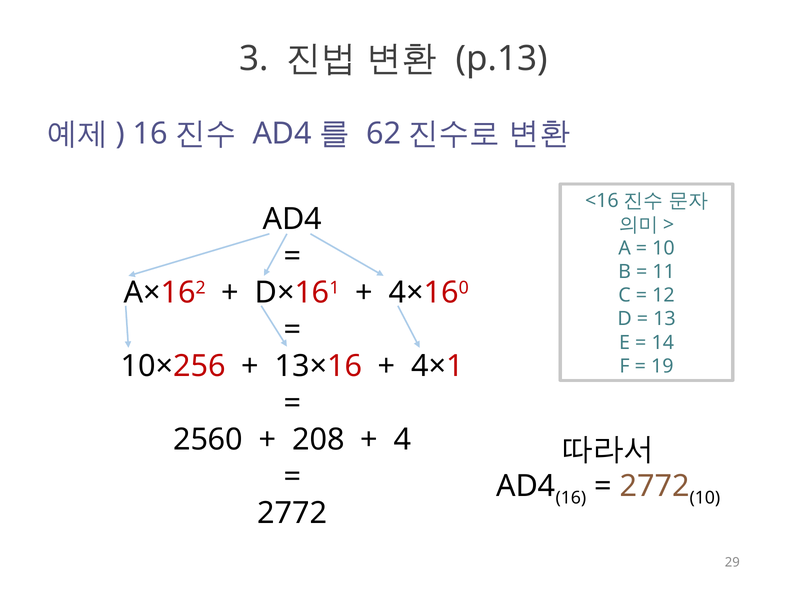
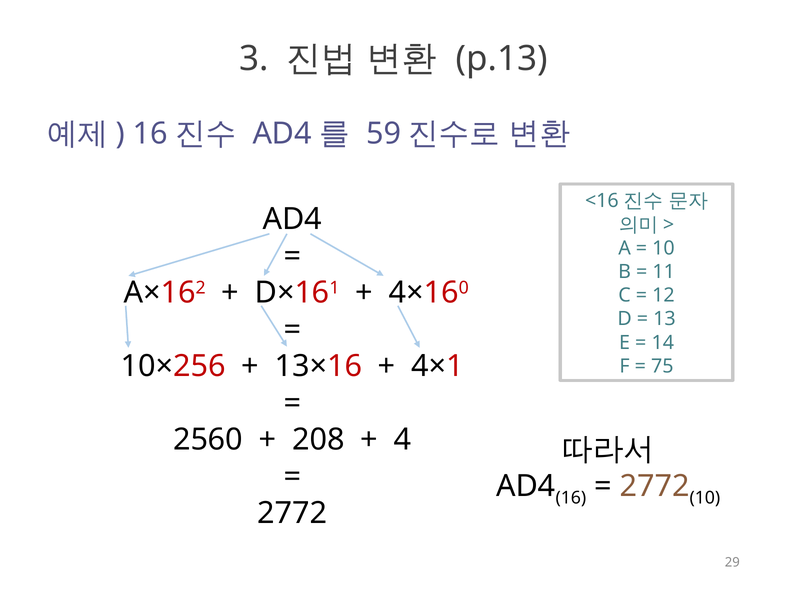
62: 62 -> 59 (384, 134)
19: 19 -> 75 (662, 366)
